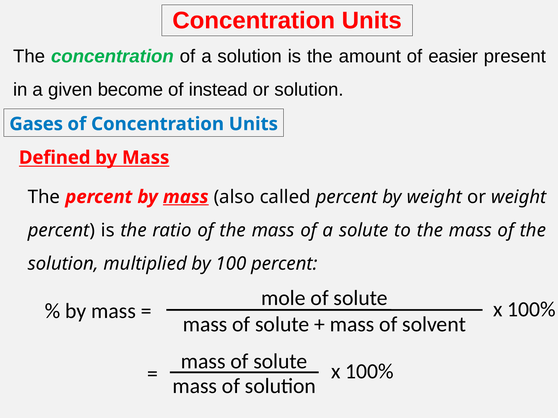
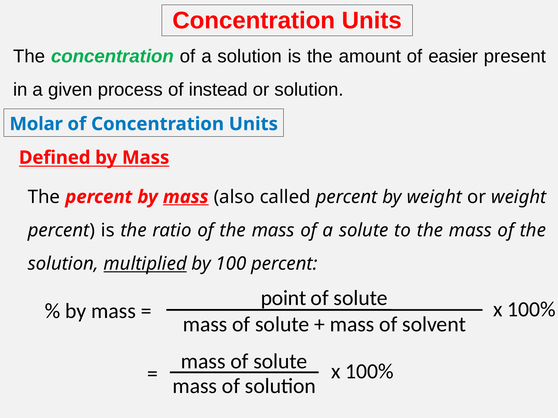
become: become -> process (130, 90)
Gases: Gases -> Molar (36, 124)
multiplied underline: none -> present (145, 264)
mole: mole -> point (284, 299)
